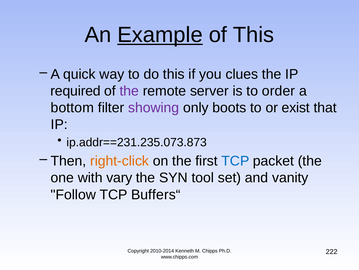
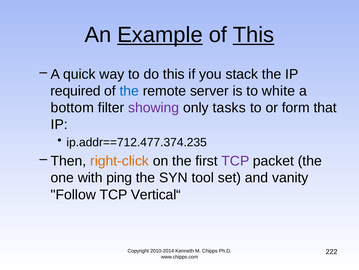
This underline: none -> present (254, 35)
clues: clues -> stack (242, 74)
the colour: purple -> blue (129, 91)
order: order -> white (279, 91)
boots: boots -> tasks (229, 108)
exist: exist -> form (296, 108)
ip.addr==231.235.073.873: ip.addr==231.235.073.873 -> ip.addr==712.477.374.235 (137, 142)
TCP colour: blue -> purple (235, 161)
vary: vary -> ping (119, 177)
Buffers“: Buffers“ -> Vertical“ (156, 194)
